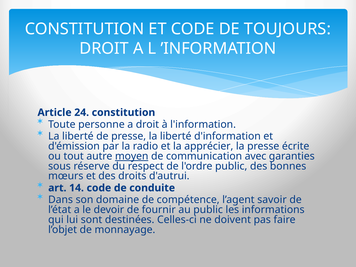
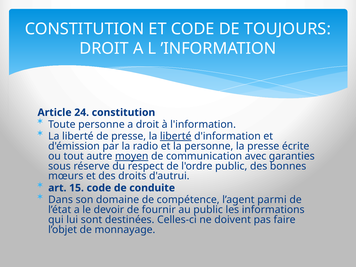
liberté underline: none -> present (176, 136)
la apprécier: apprécier -> personne (209, 146)
14: 14 -> 15 (77, 188)
savoir: savoir -> parmi (272, 200)
